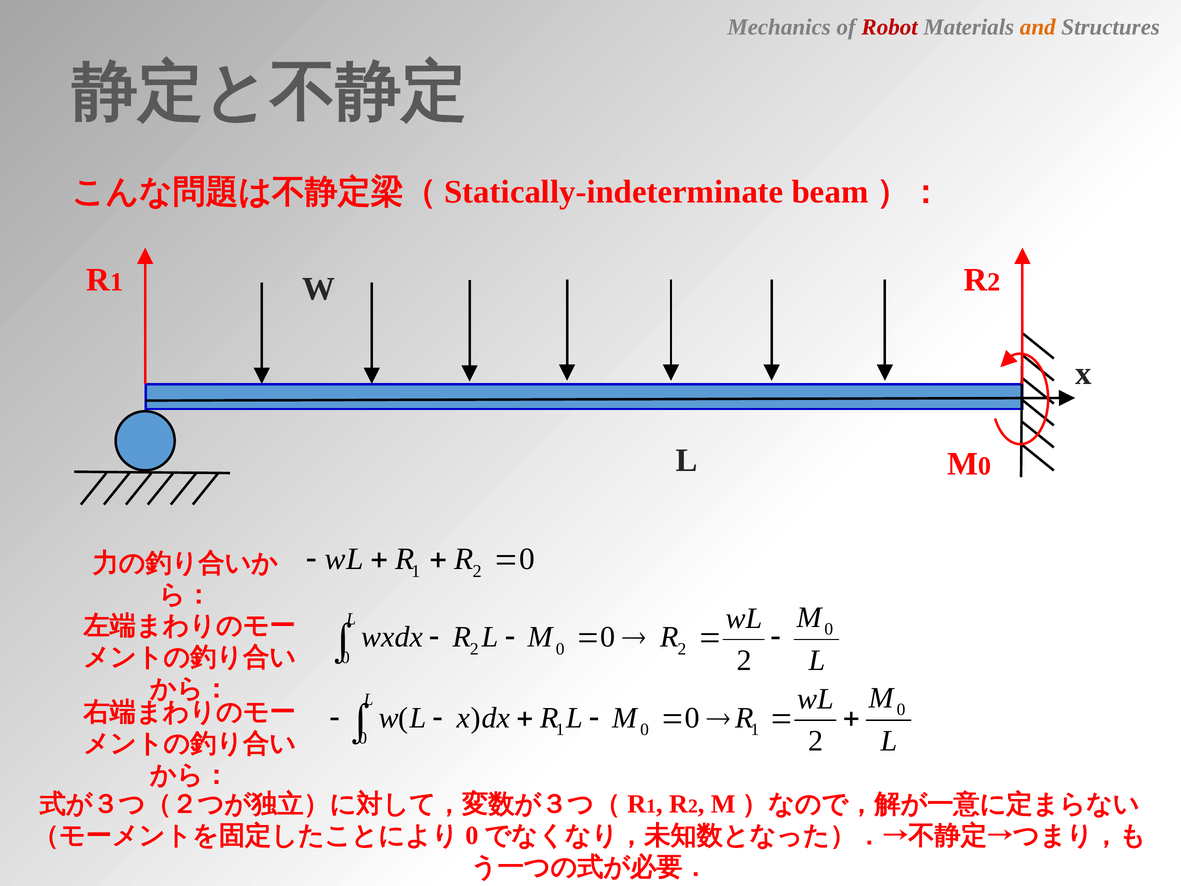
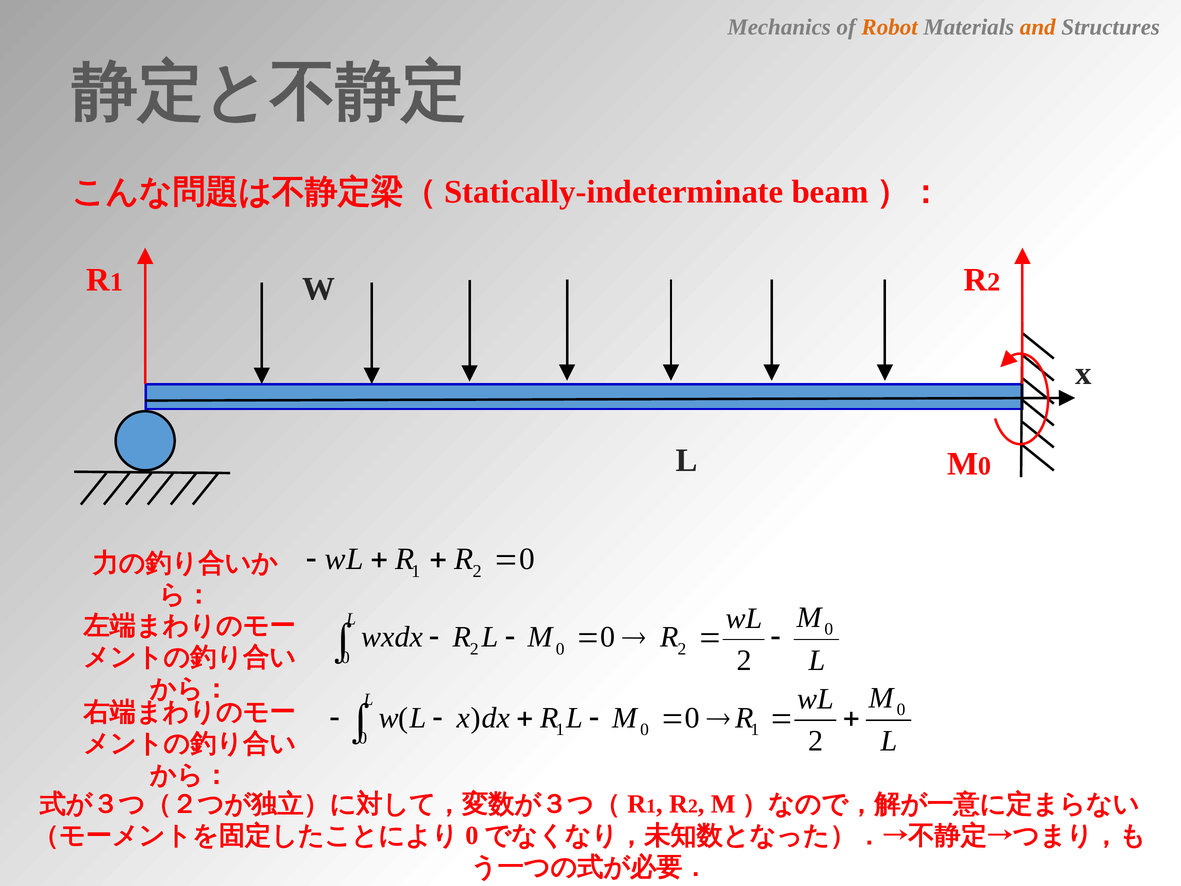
Robot colour: red -> orange (890, 27)
